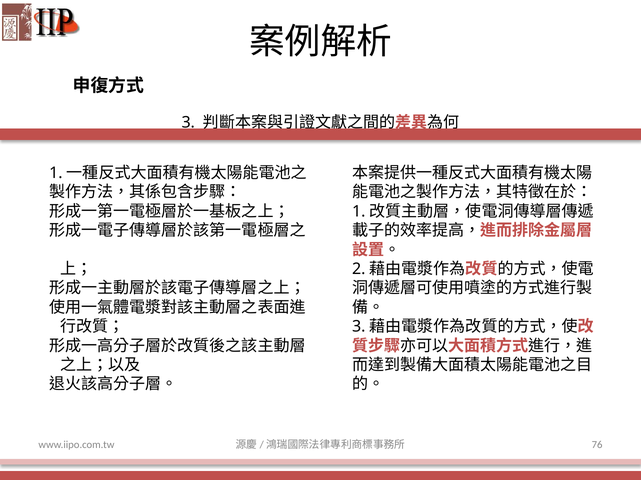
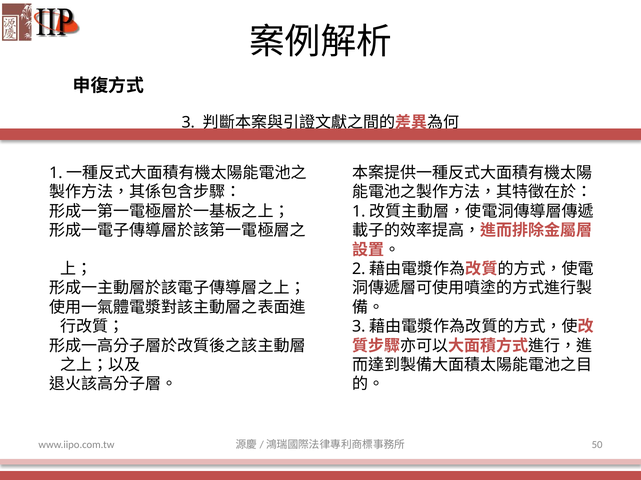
76: 76 -> 50 (597, 445)
